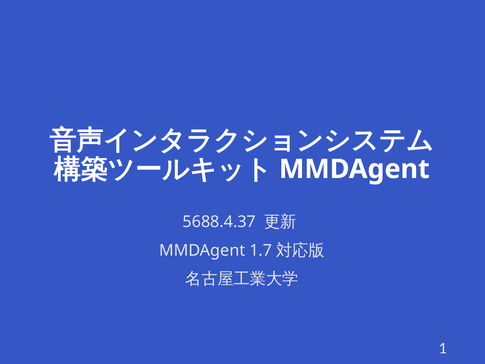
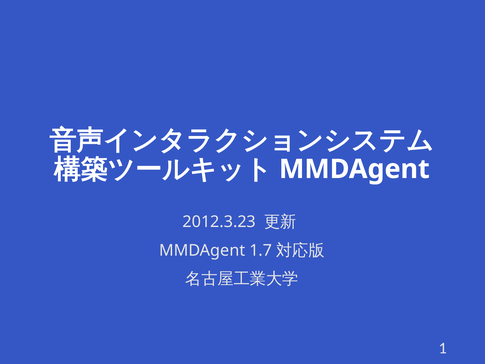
5688.4.37: 5688.4.37 -> 2012.3.23 (219, 222)
